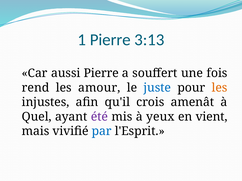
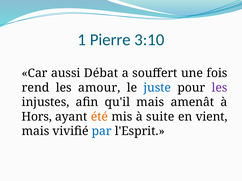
3:13: 3:13 -> 3:10 (149, 40)
aussi Pierre: Pierre -> Débat (101, 73)
les colour: orange -> purple (219, 88)
qu'il crois: crois -> mais (150, 102)
Quel: Quel -> Hors (37, 117)
été colour: purple -> orange (99, 117)
yeux: yeux -> suite (160, 117)
